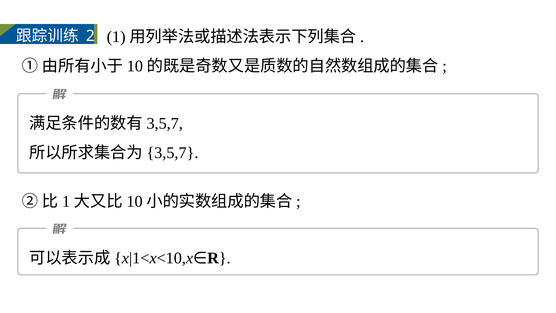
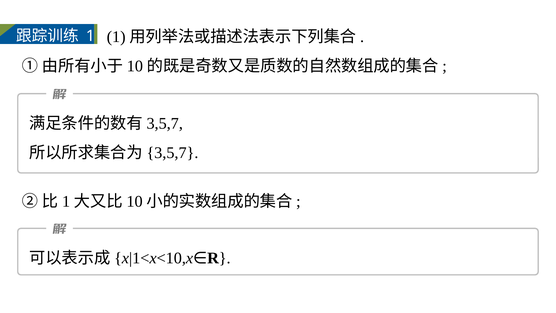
2: 2 -> 1 (90, 36)
